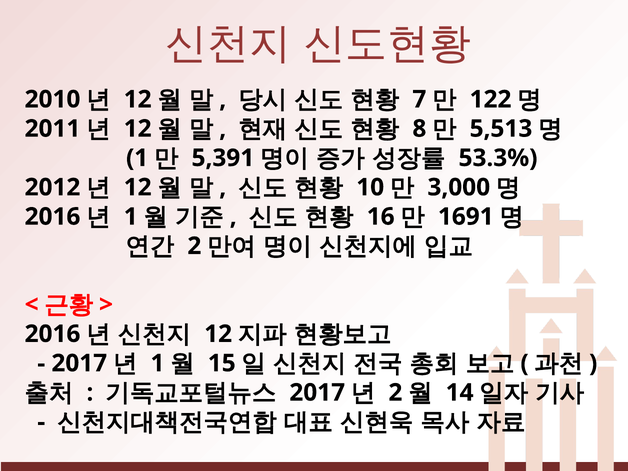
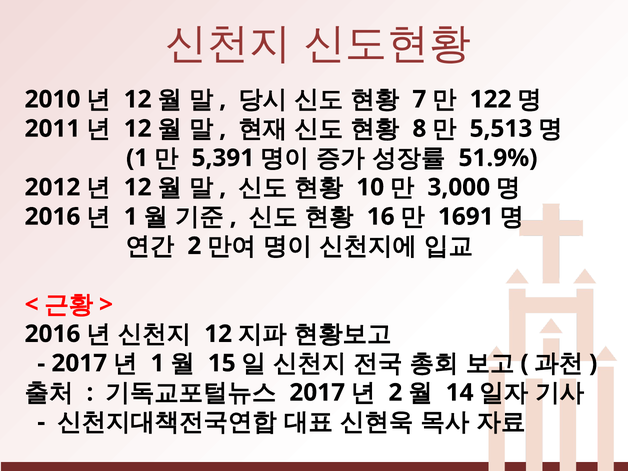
53.3%: 53.3% -> 51.9% (498, 158)
